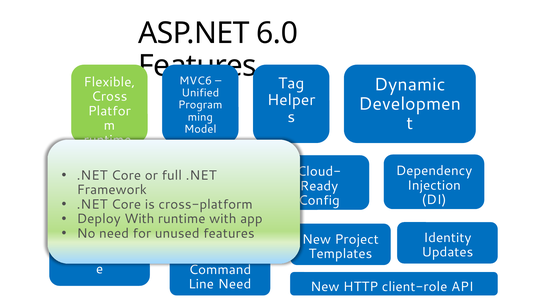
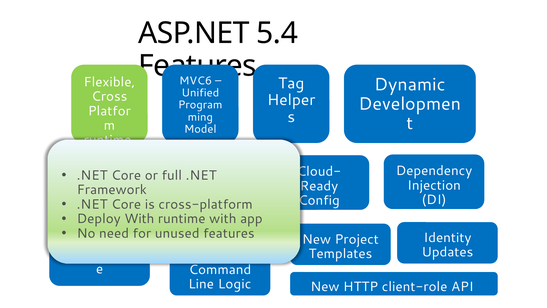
6.0: 6.0 -> 5.4 (277, 33)
Line Need: Need -> Logic (235, 284)
